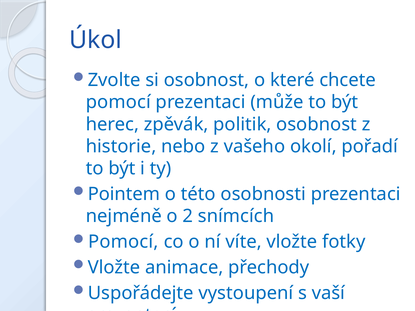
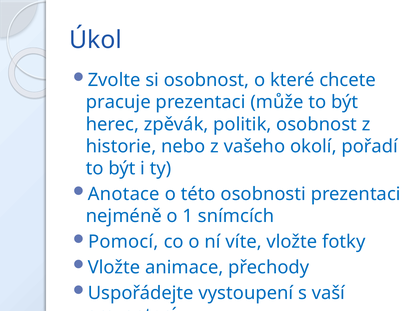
pomocí: pomocí -> pracuje (118, 102)
Pointem: Pointem -> Anotace (124, 194)
2: 2 -> 1 (188, 216)
